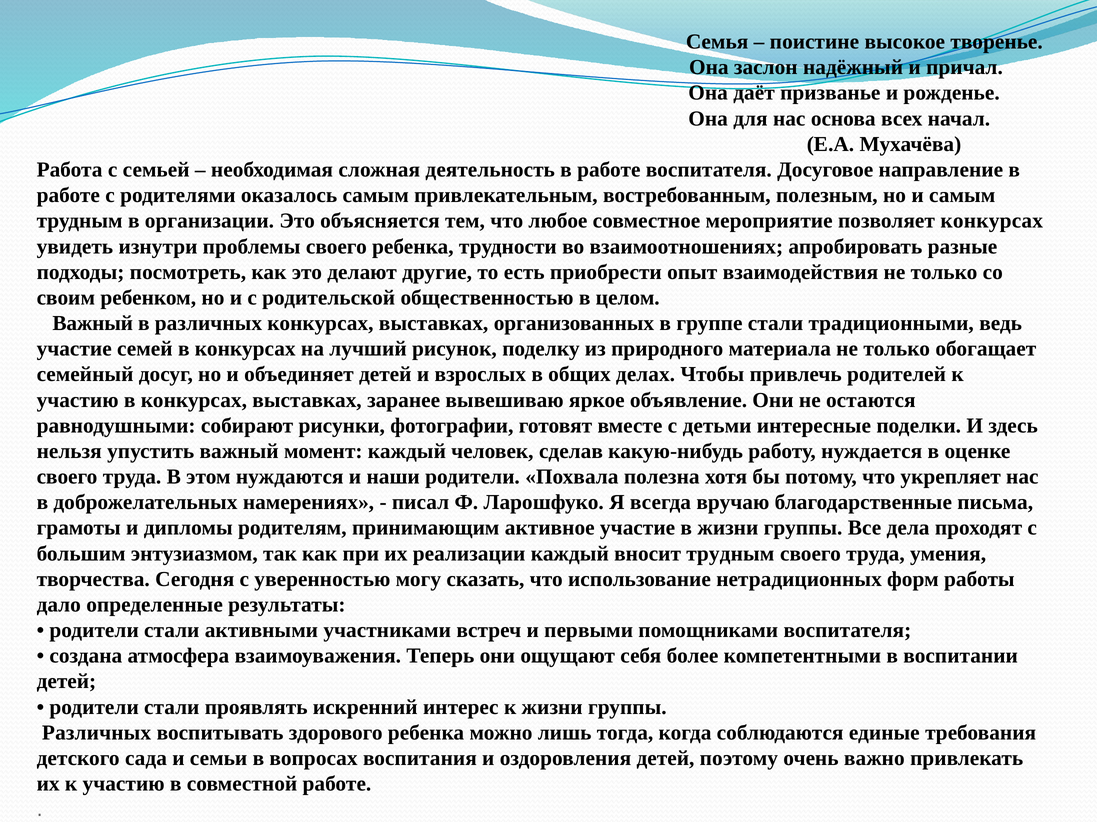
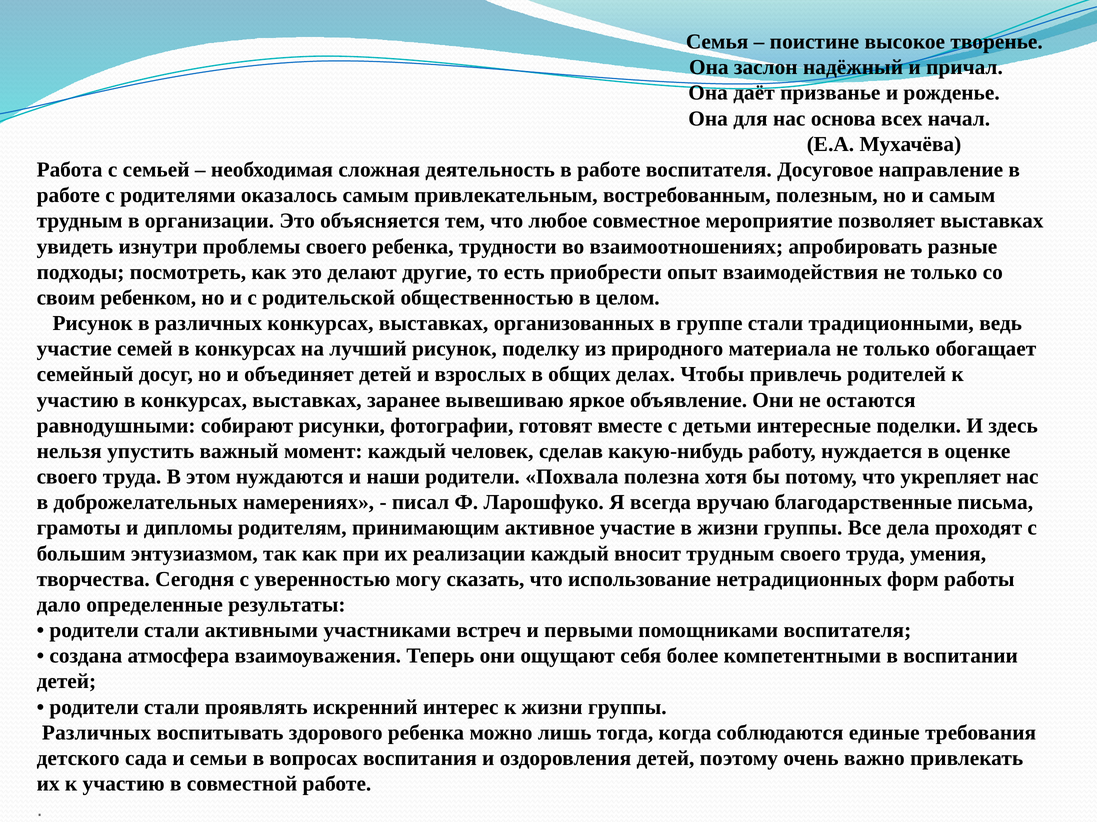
позволяет конкурсах: конкурсах -> выставках (992, 221)
Важный: Важный -> Рисунок (93, 324)
